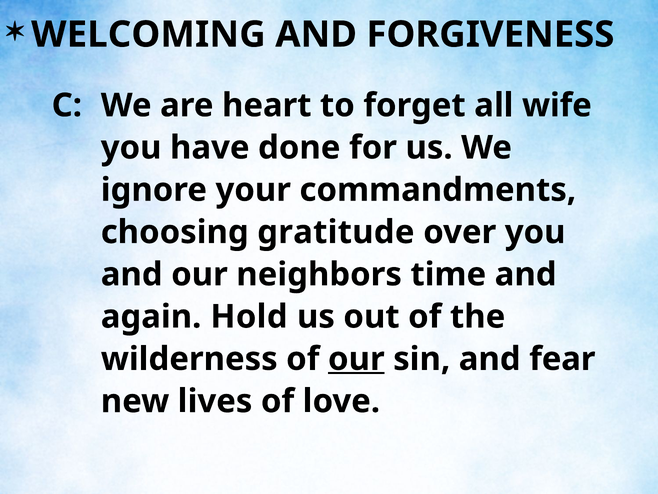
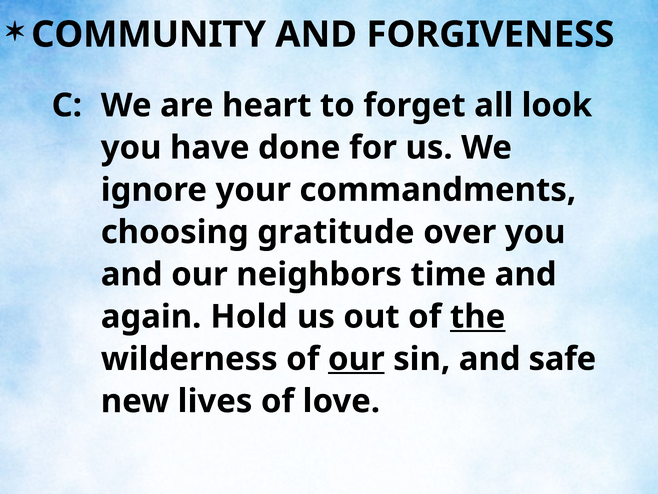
WELCOMING: WELCOMING -> COMMUNITY (149, 35)
wife: wife -> look (557, 105)
the underline: none -> present (478, 316)
fear: fear -> safe (562, 359)
